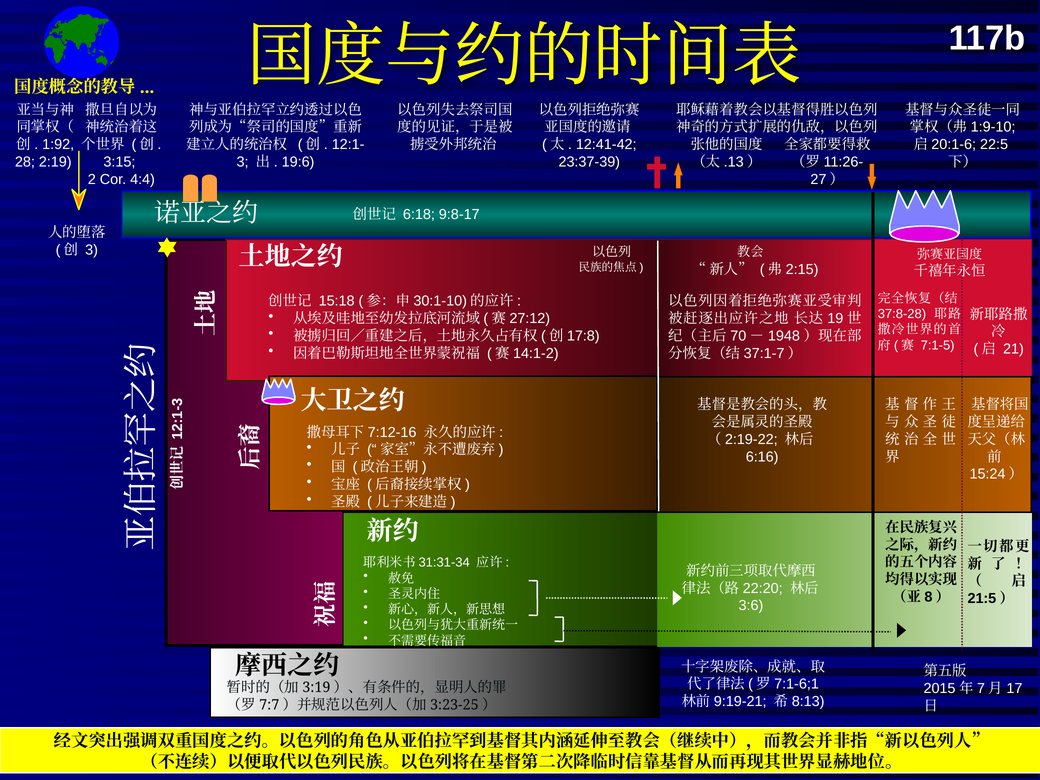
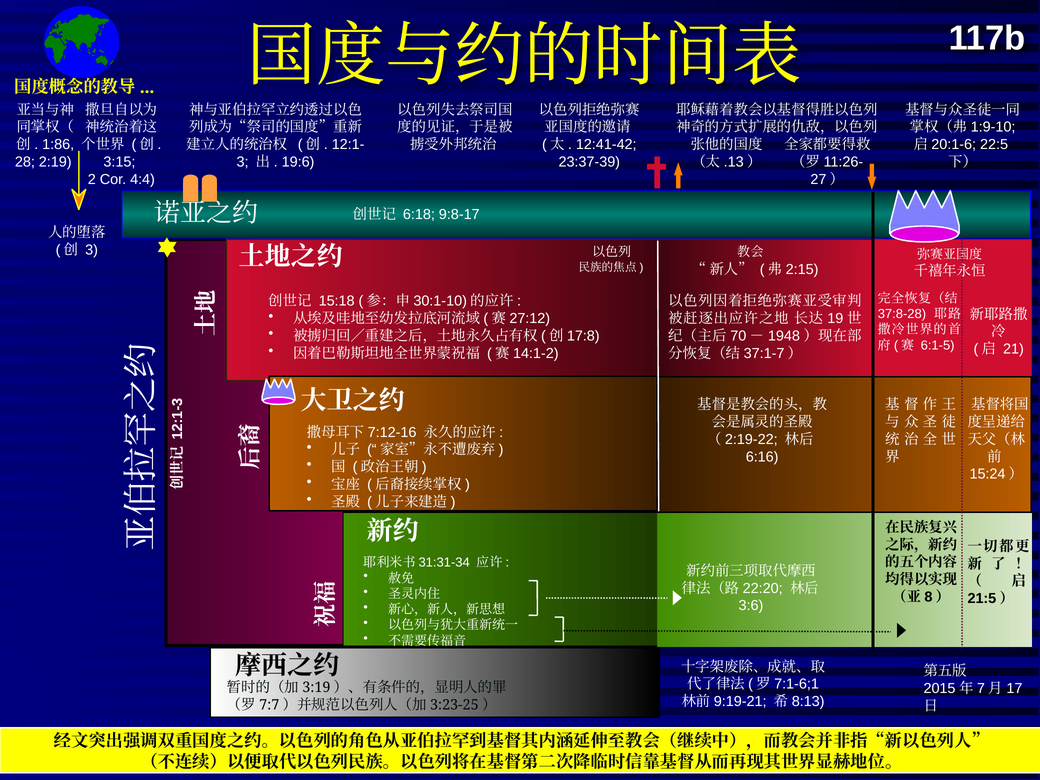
1:92: 1:92 -> 1:86 (58, 145)
7:1-5: 7:1-5 -> 6:1-5 (938, 345)
